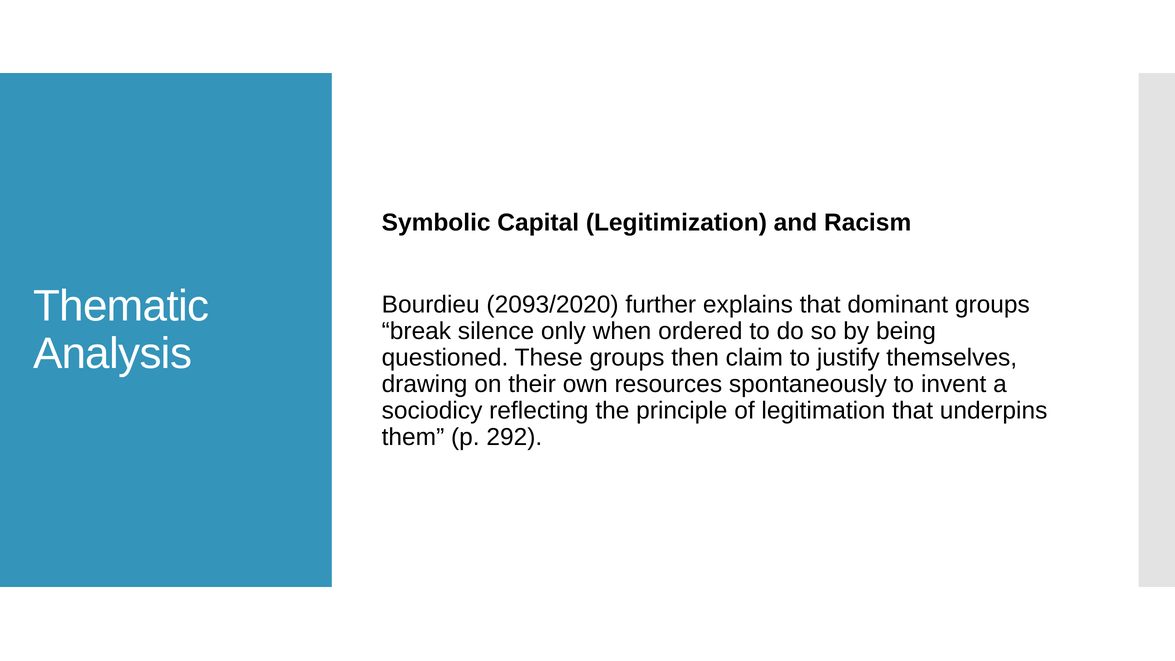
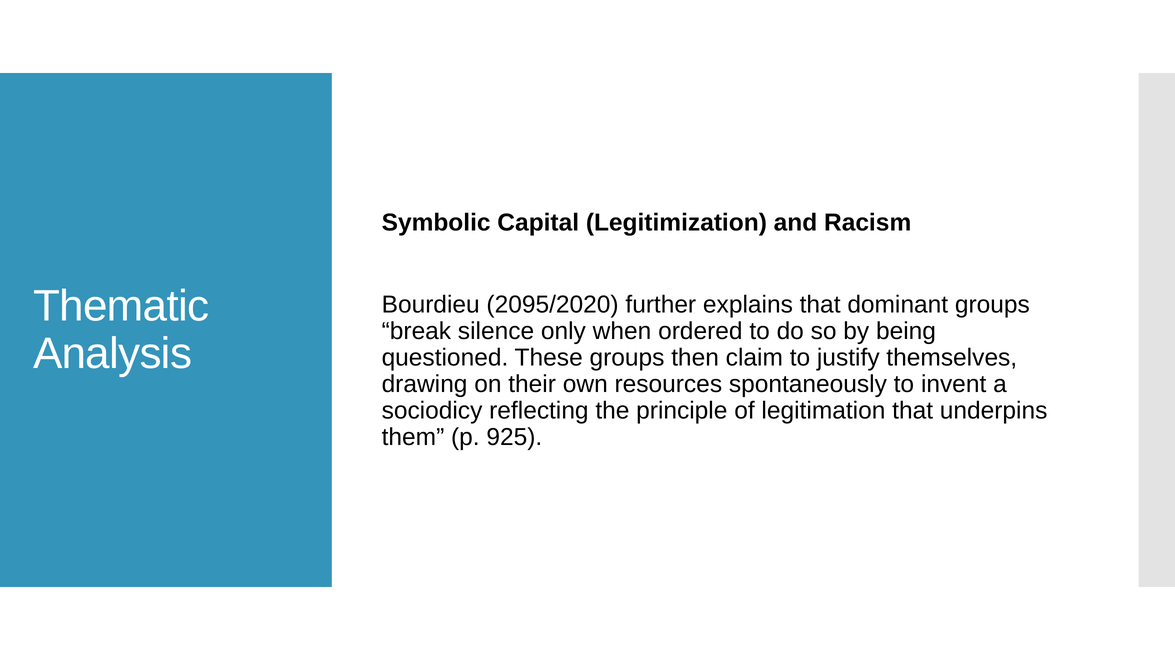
2093/2020: 2093/2020 -> 2095/2020 (553, 305)
292: 292 -> 925 (514, 437)
